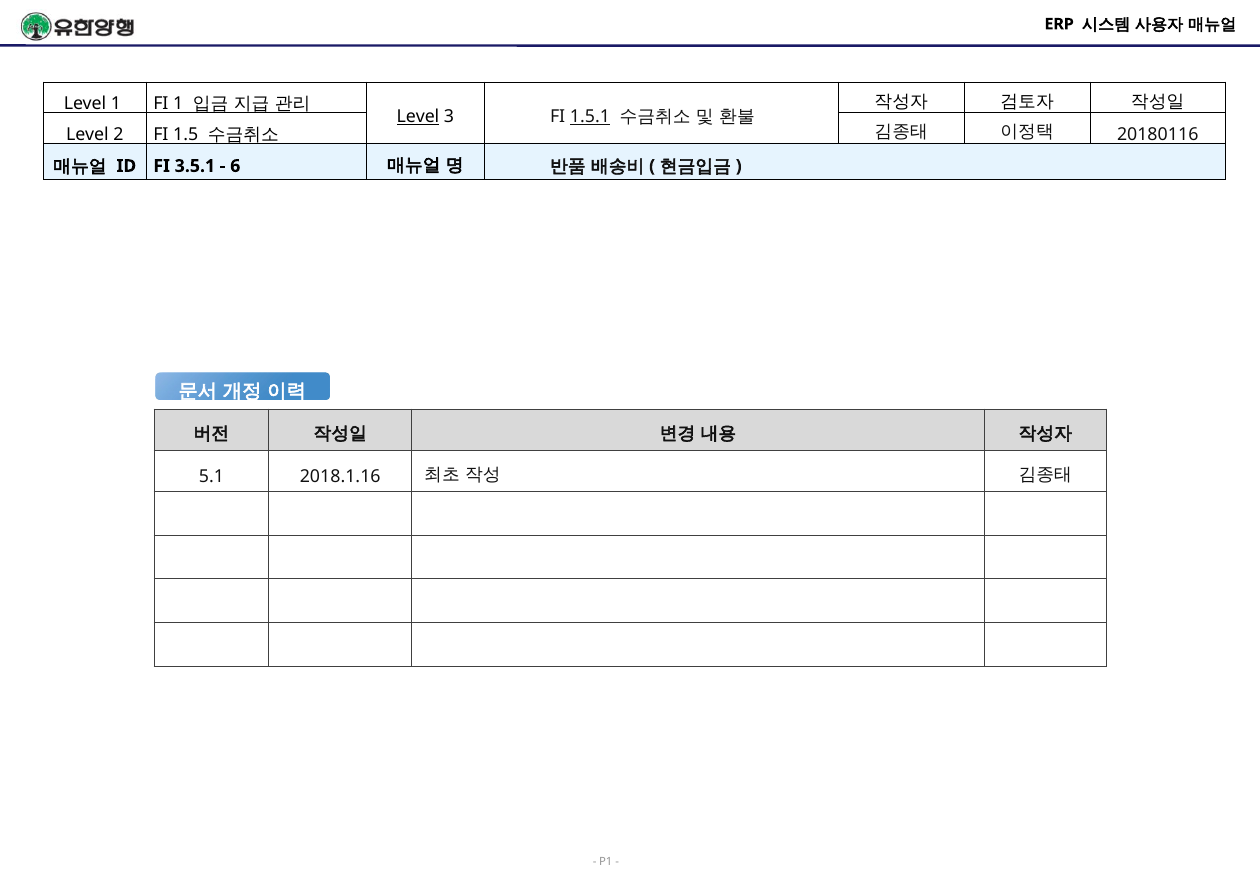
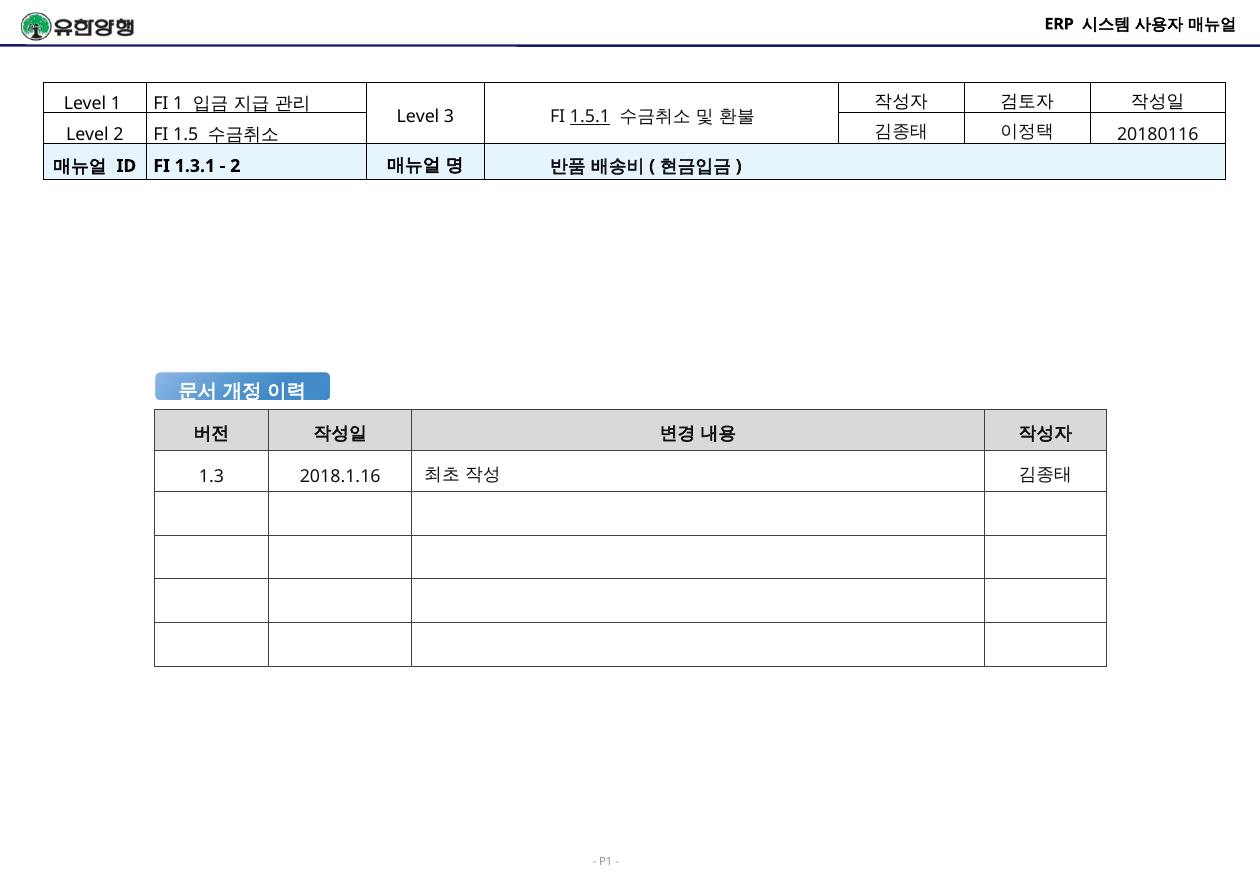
Level underline: present -> none (418, 117)
3.5.1: 3.5.1 -> 1.3.1 (195, 166)
6: 6 -> 2 (235, 166)
5.1: 5.1 -> 1.3 (211, 476)
